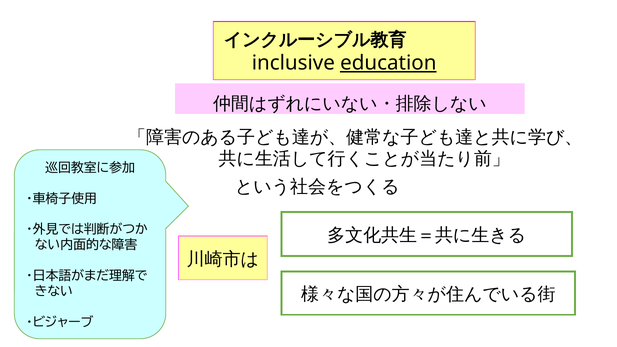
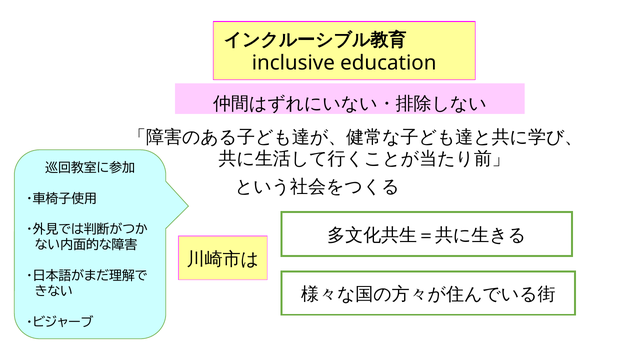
education underline: present -> none (388, 63)
